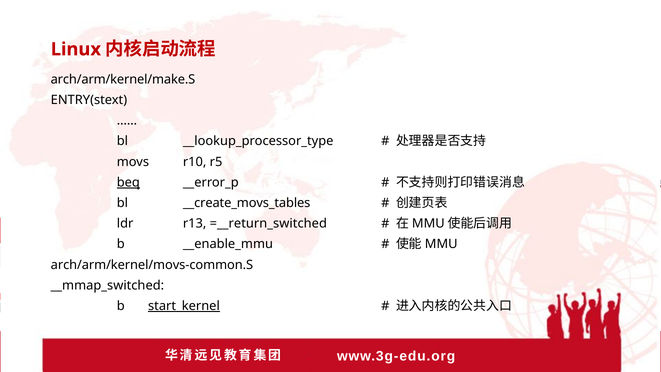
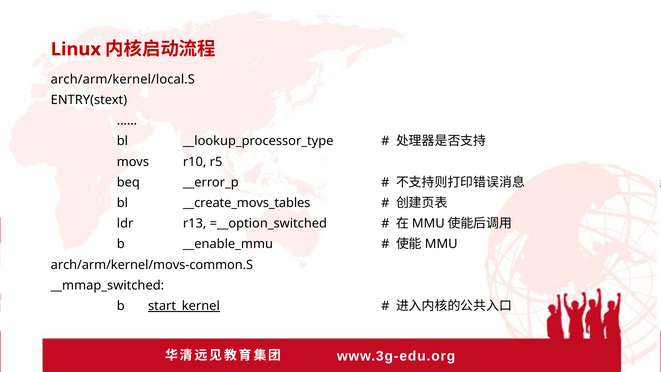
arch/arm/kernel/make.S: arch/arm/kernel/make.S -> arch/arm/kernel/local.S (123, 79)
beq underline: present -> none (128, 182)
=__return_switched: =__return_switched -> =__option_switched (268, 223)
